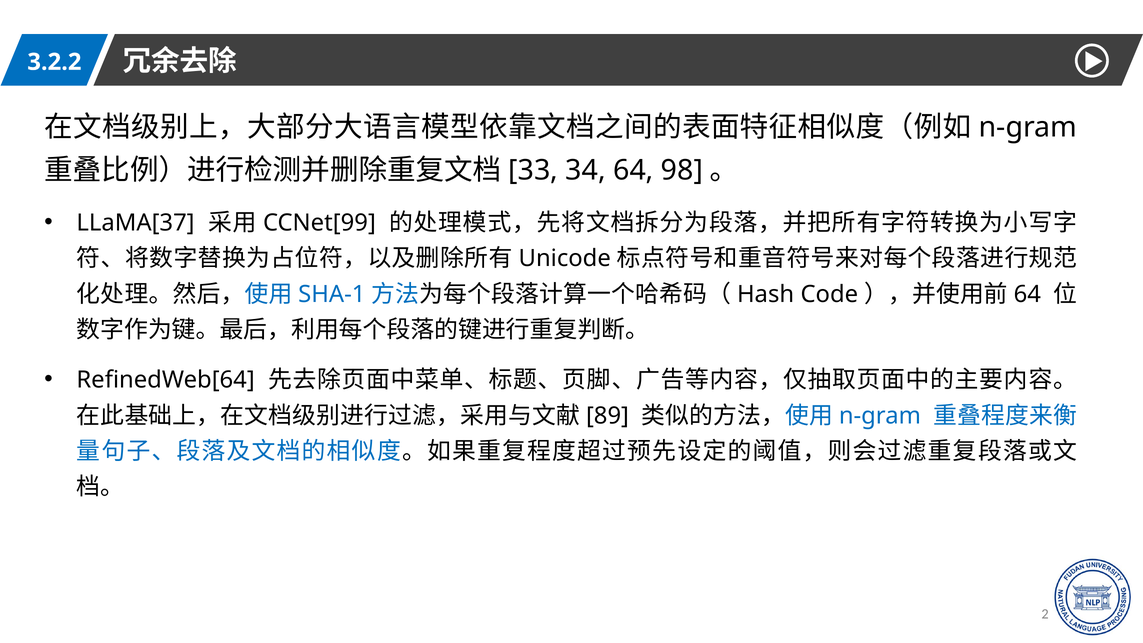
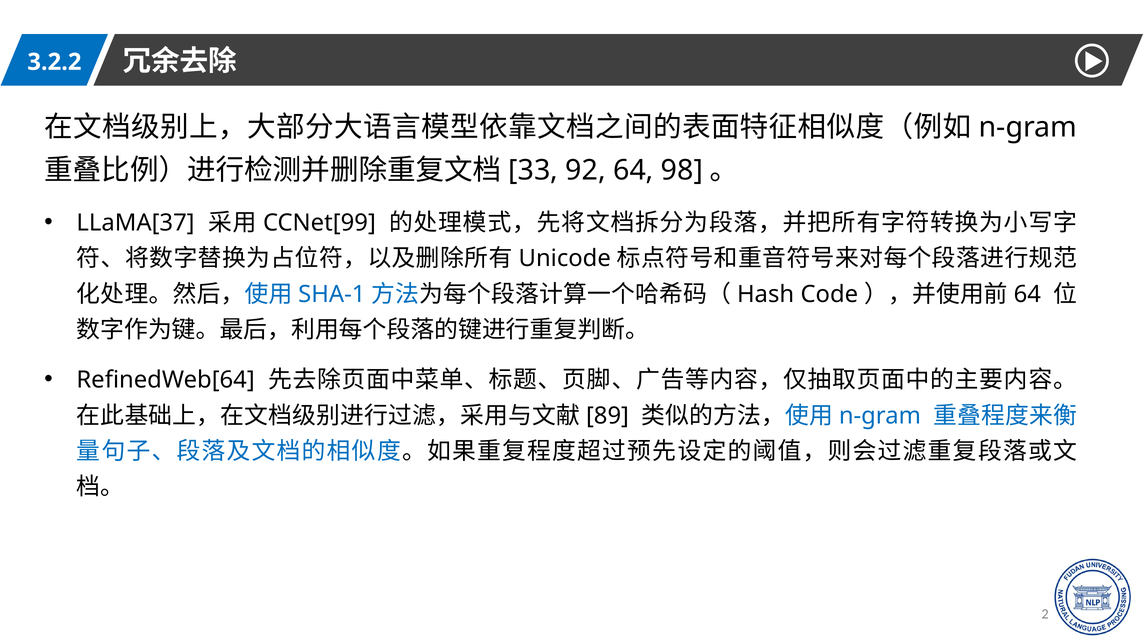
34: 34 -> 92 (586, 170)
